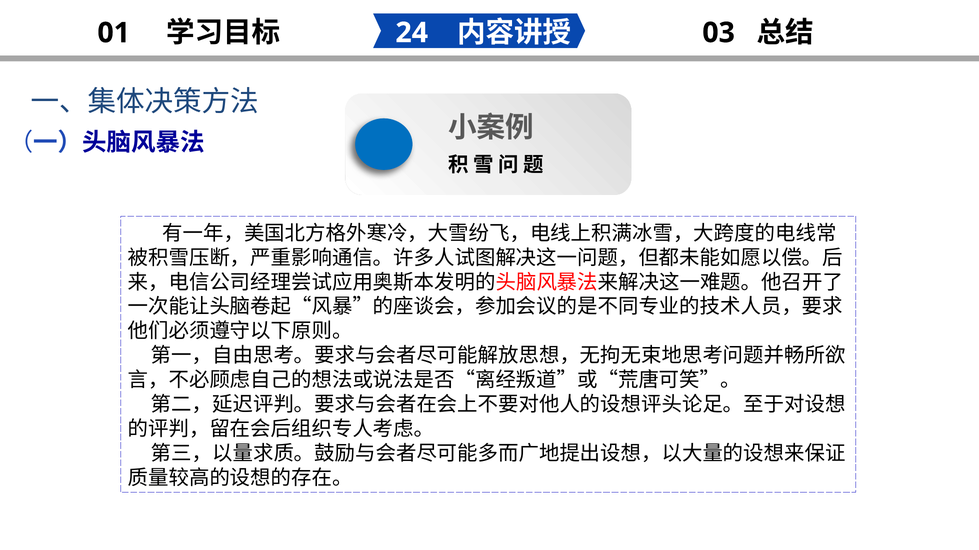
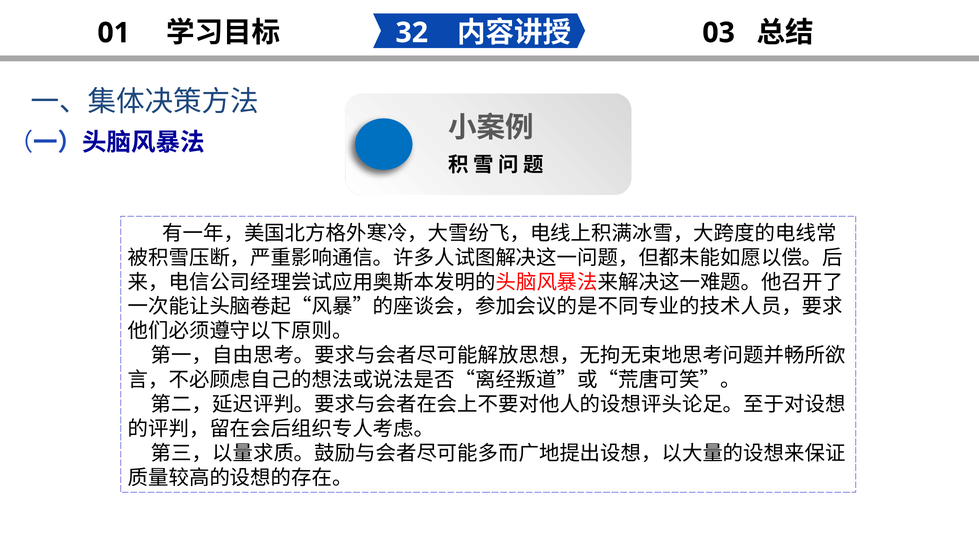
24: 24 -> 32 (412, 33)
